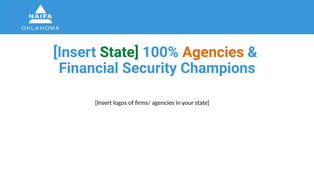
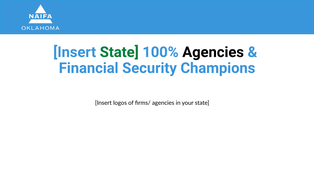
Agencies colour: orange -> black (213, 52)
